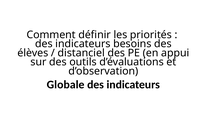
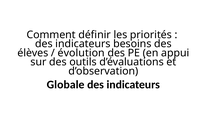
distanciel: distanciel -> évolution (81, 53)
